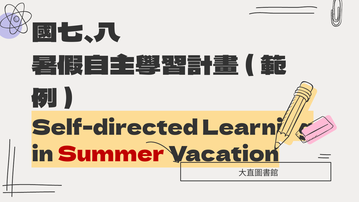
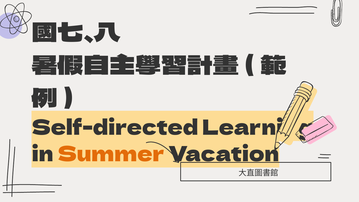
Summer colour: red -> orange (111, 154)
